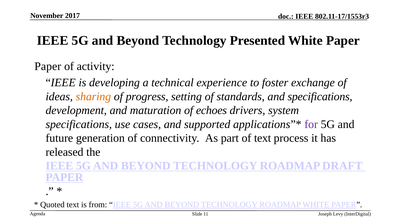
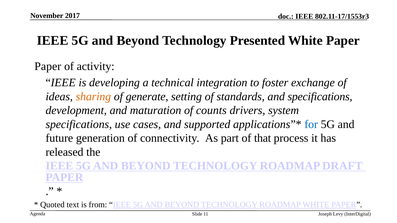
experience: experience -> integration (222, 83)
progress: progress -> generate (147, 97)
echoes: echoes -> counts (211, 110)
for colour: purple -> blue (311, 124)
of text: text -> that (263, 138)
